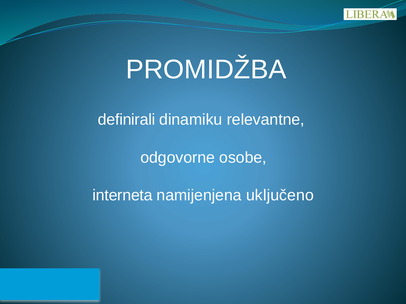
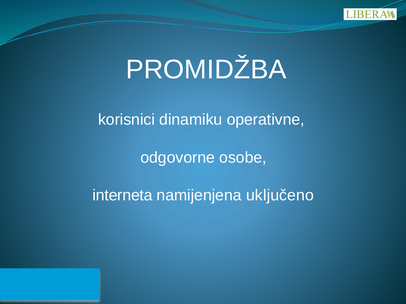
definirali: definirali -> korisnici (126, 120)
relevantne: relevantne -> operativne (266, 120)
